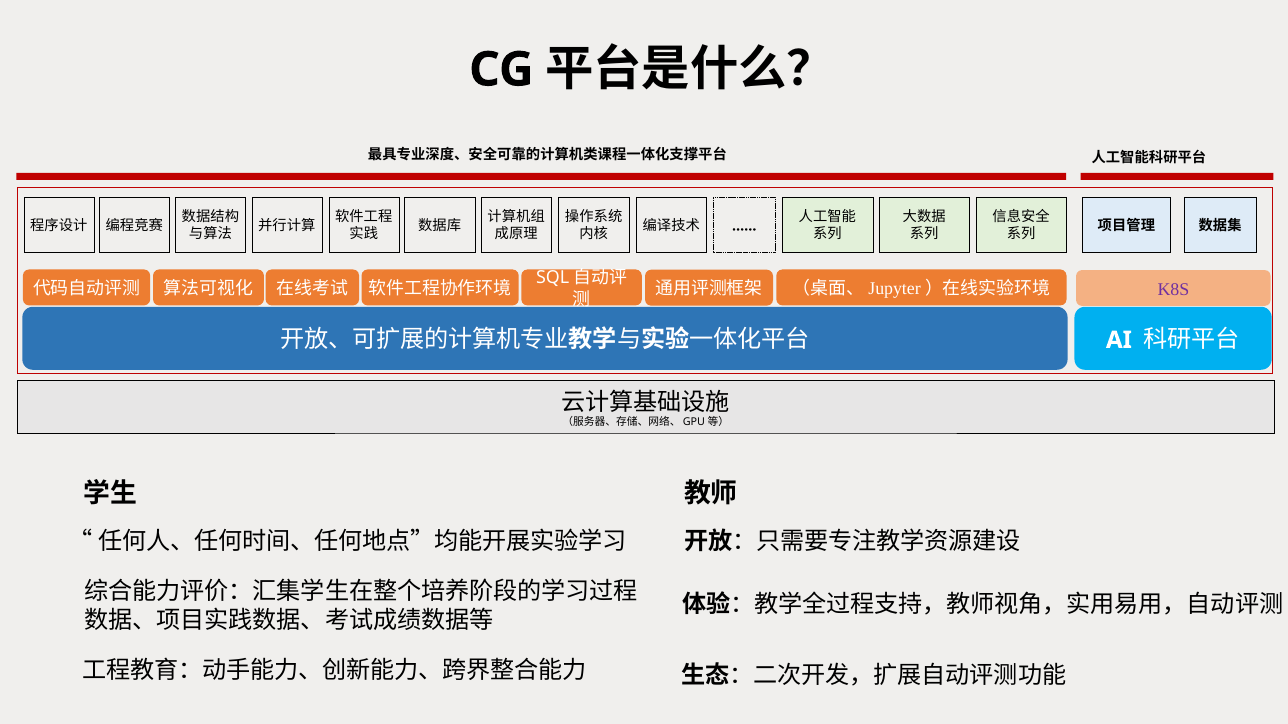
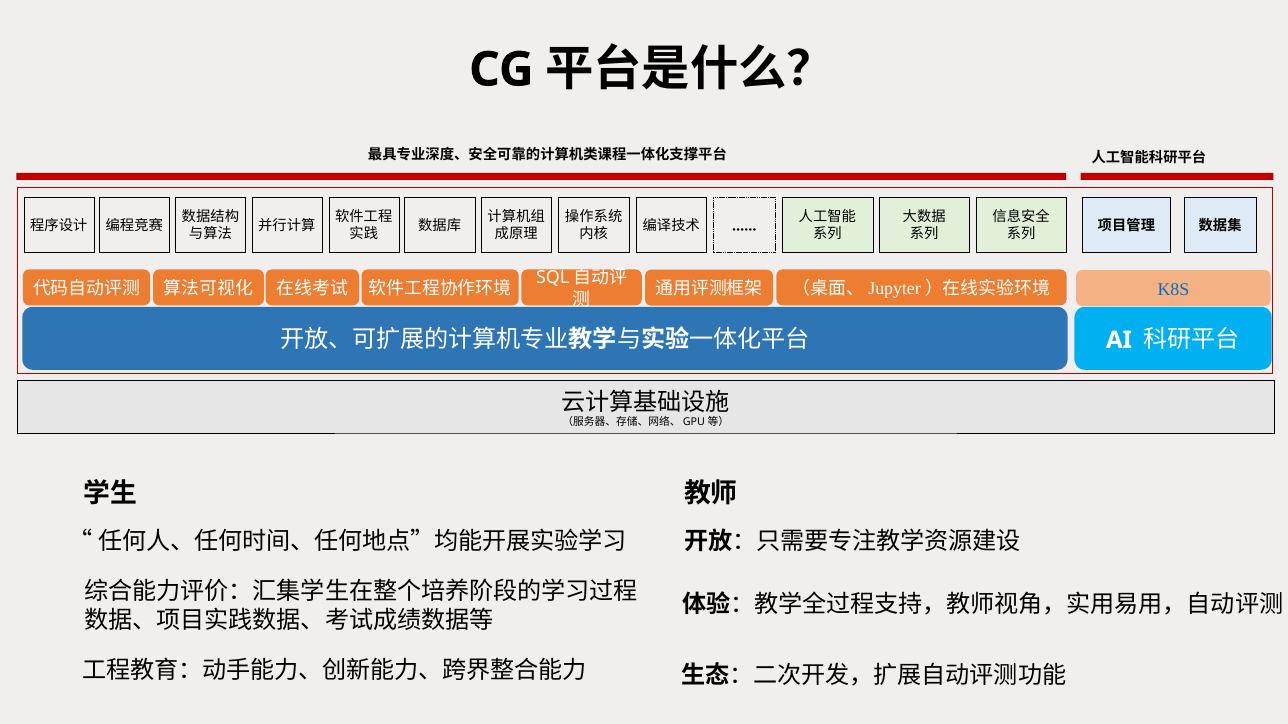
K8S colour: purple -> blue (1173, 289)
